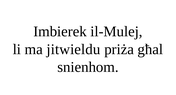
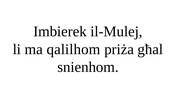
jitwieldu: jitwieldu -> qalilhom (73, 49)
